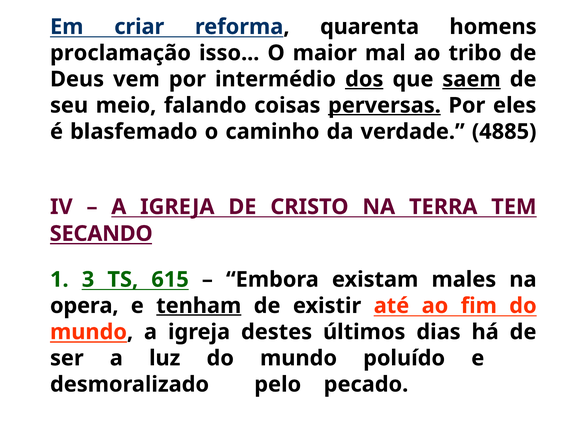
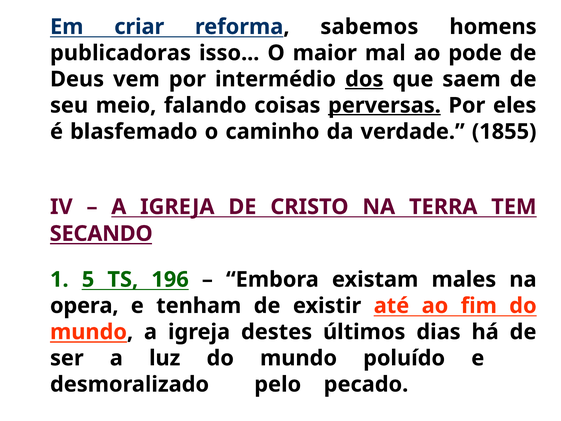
quarenta: quarenta -> sabemos (369, 27)
proclamação: proclamação -> publicadoras (120, 53)
tribo: tribo -> pode (475, 53)
saem underline: present -> none (472, 79)
4885: 4885 -> 1855 (504, 132)
3: 3 -> 5 (88, 279)
615: 615 -> 196 (170, 279)
tenham underline: present -> none (199, 306)
